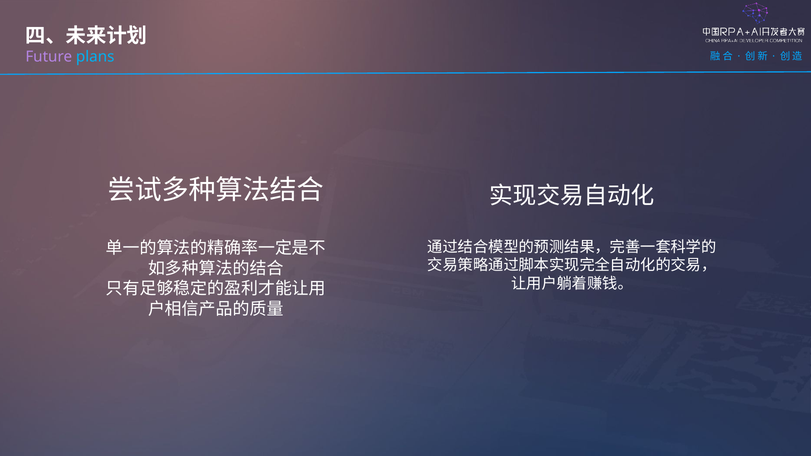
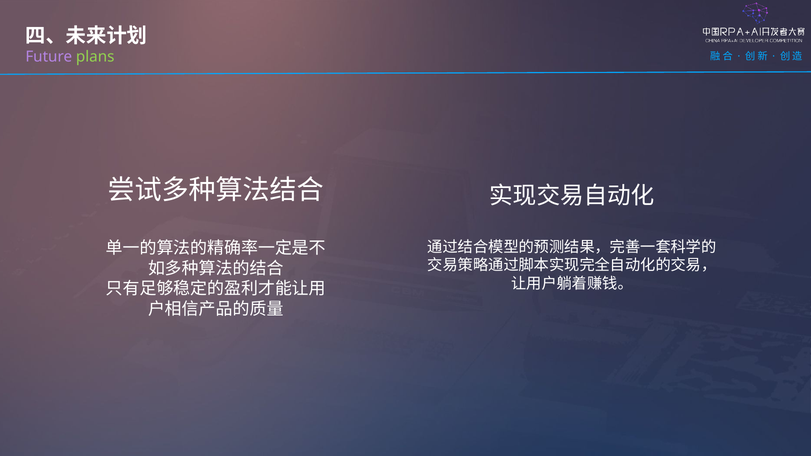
plans colour: light blue -> light green (95, 57)
